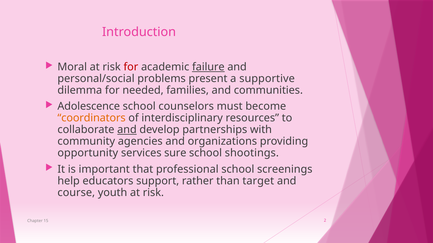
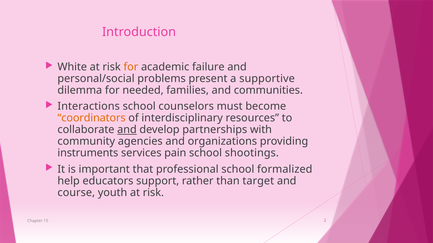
Moral: Moral -> White (72, 67)
for colour: red -> orange (131, 67)
failure underline: present -> none (208, 67)
Adolescence: Adolescence -> Interactions (89, 107)
opportunity: opportunity -> instruments (88, 153)
sure: sure -> pain (175, 153)
screenings: screenings -> formalized (285, 170)
